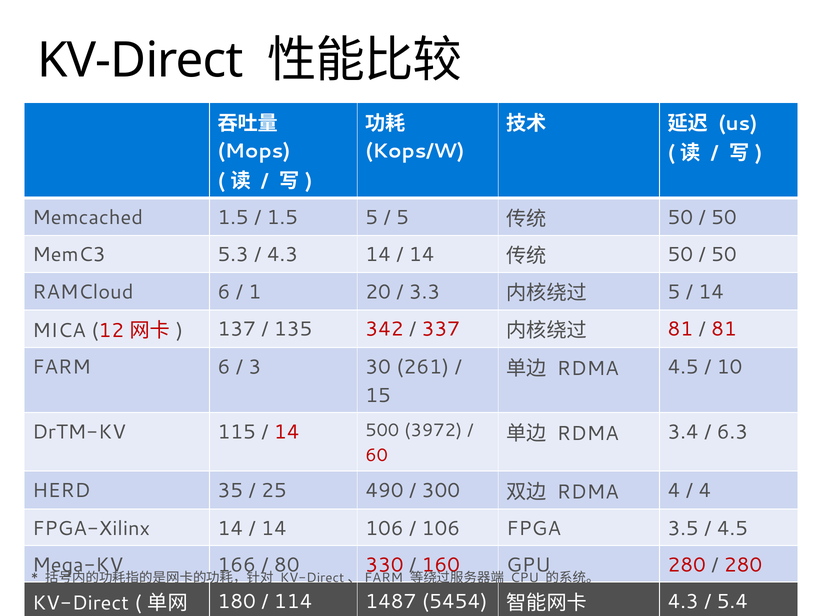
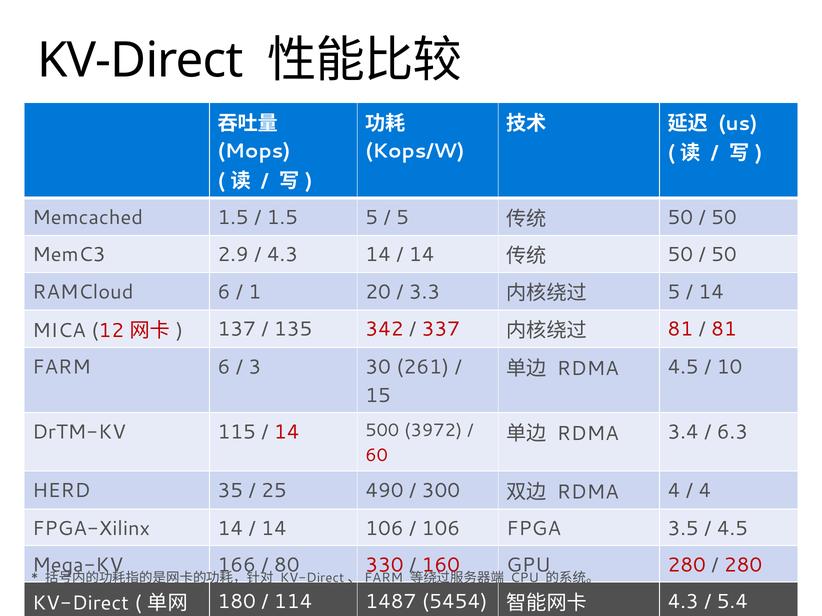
5.3: 5.3 -> 2.9 (233, 255)
